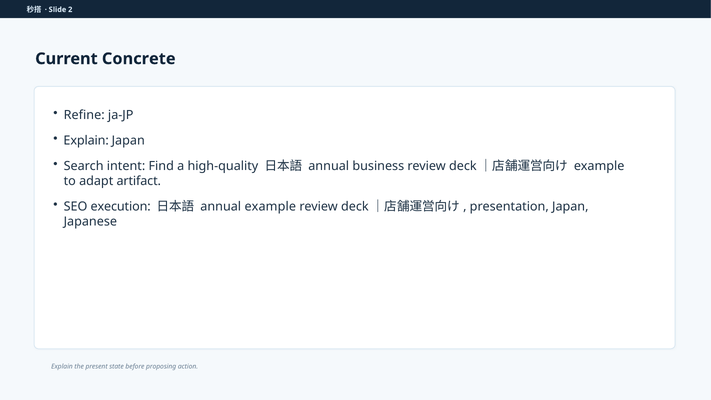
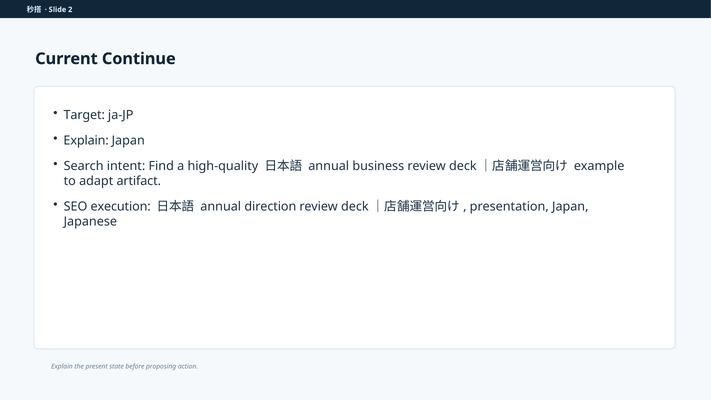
Concrete: Concrete -> Continue (139, 59)
Refine: Refine -> Target (84, 115)
annual example: example -> direction (270, 207)
